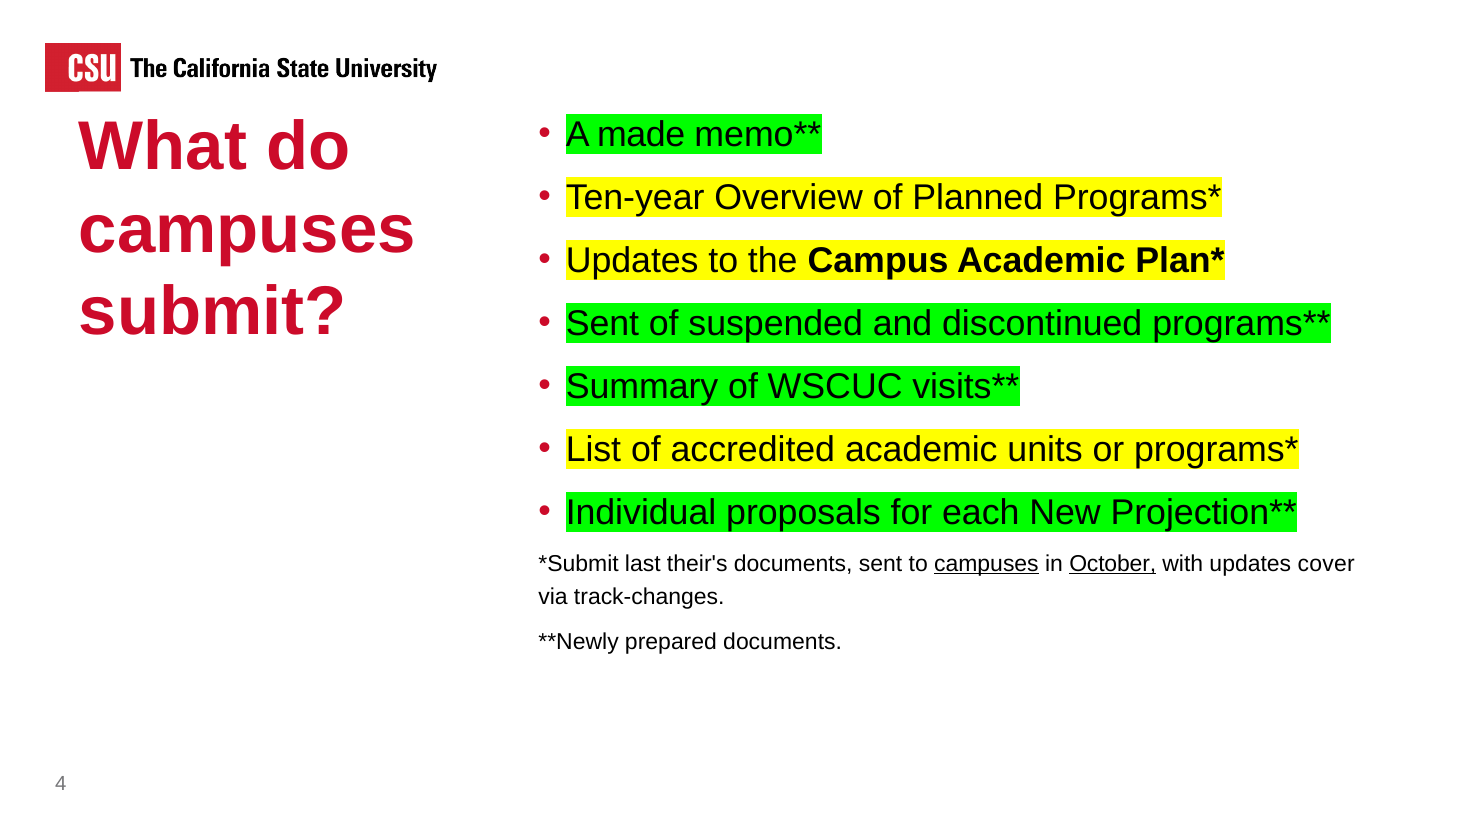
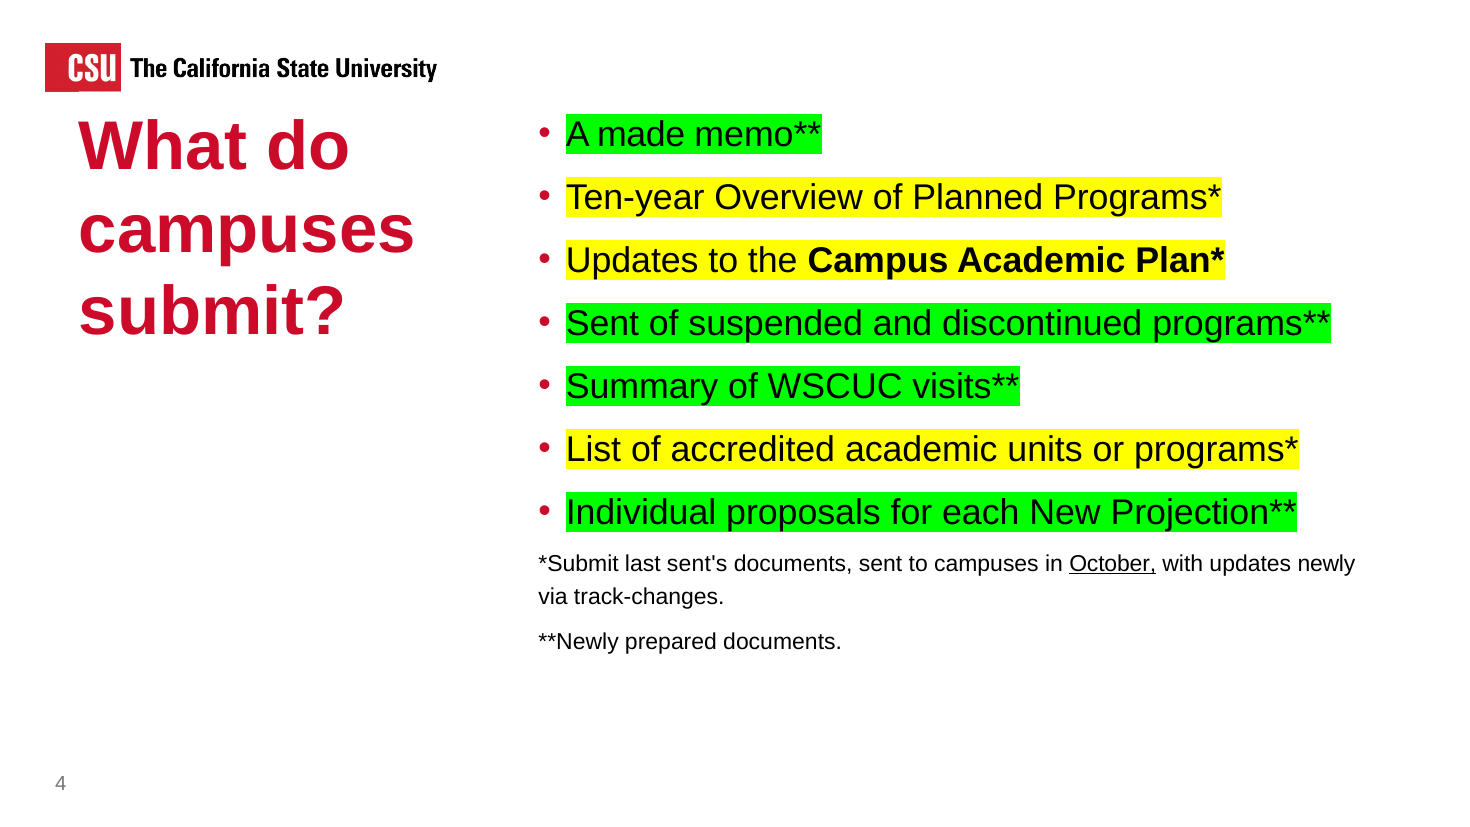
their's: their's -> sent's (697, 564)
campuses underline: present -> none (986, 564)
cover: cover -> newly (1326, 564)
